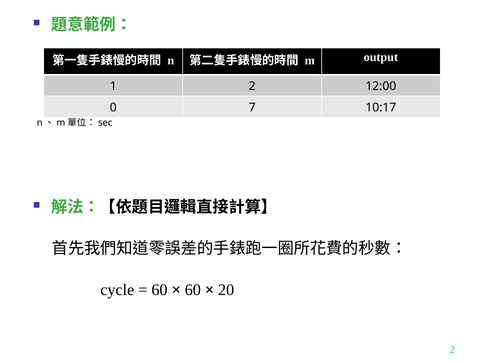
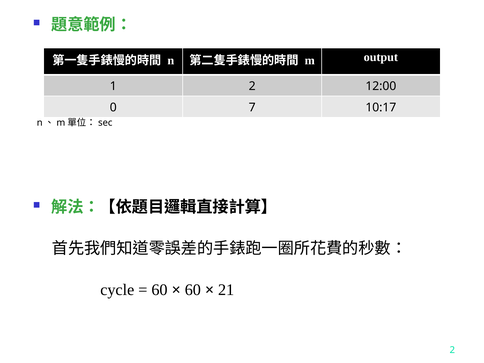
20: 20 -> 21 (226, 290)
